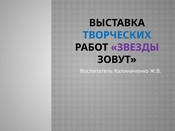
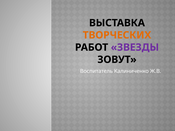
ТВОРЧЕСКИХ colour: blue -> orange (117, 35)
